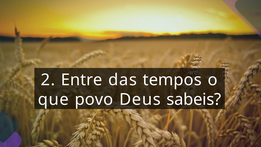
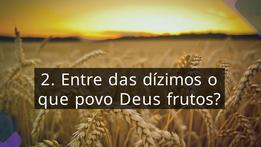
tempos: tempos -> dízimos (172, 80)
sabeis: sabeis -> frutos (194, 99)
